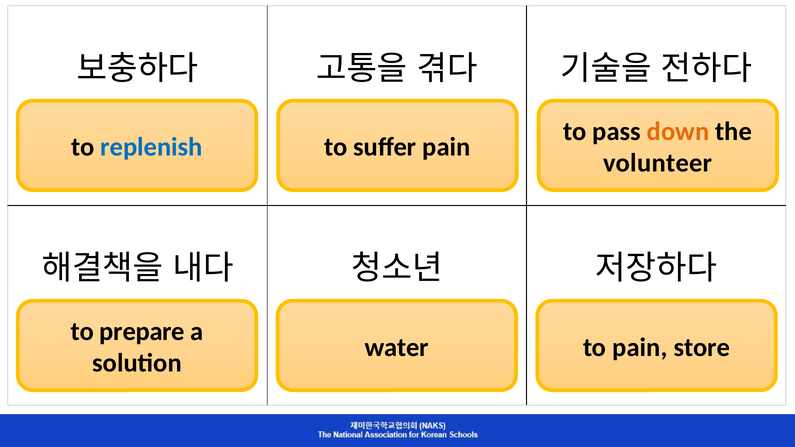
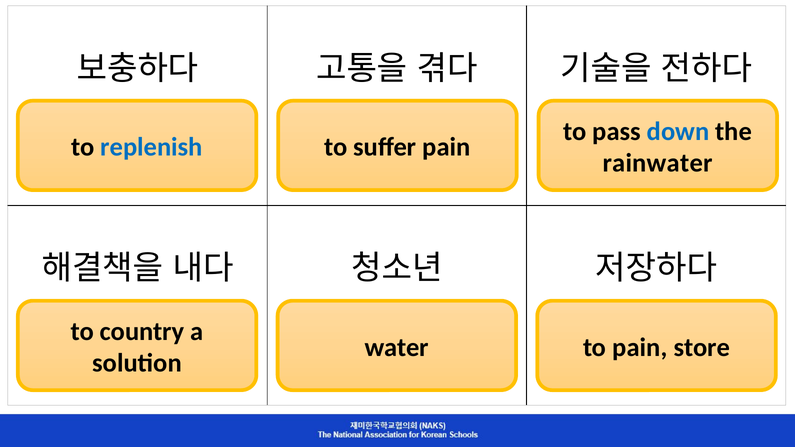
down colour: orange -> blue (678, 131)
volunteer: volunteer -> rainwater (658, 163)
prepare: prepare -> country (142, 332)
